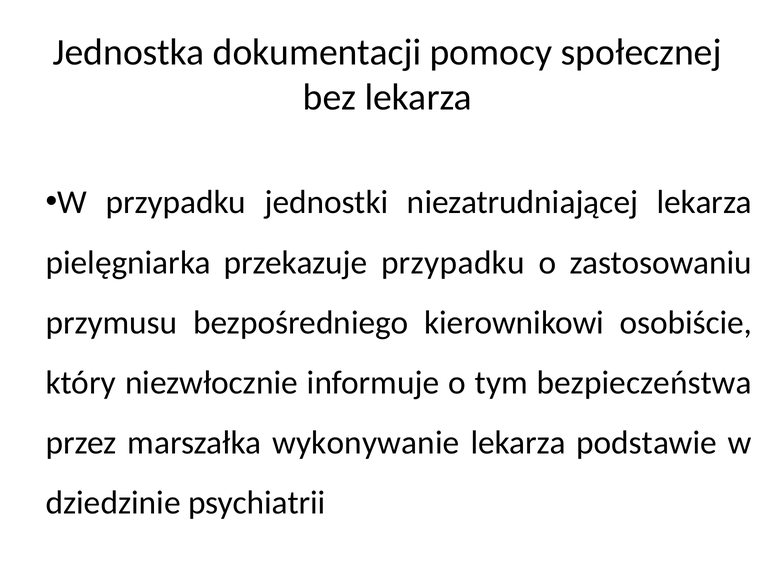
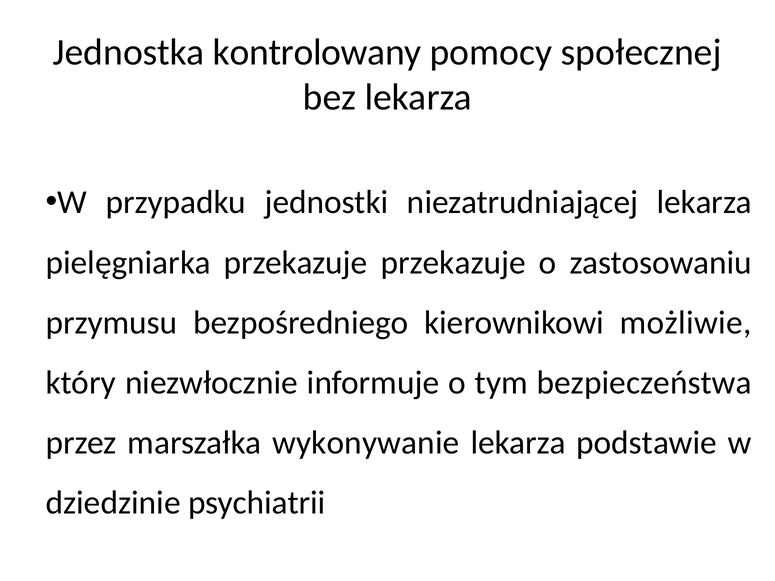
dokumentacji: dokumentacji -> kontrolowany (317, 52)
przekazuje przypadku: przypadku -> przekazuje (453, 263)
osobiście: osobiście -> możliwie (686, 323)
